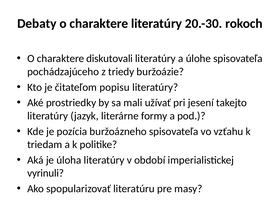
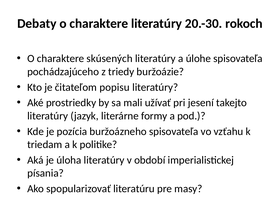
diskutovali: diskutovali -> skúsených (110, 59)
vyrinuli: vyrinuli -> písania (46, 173)
